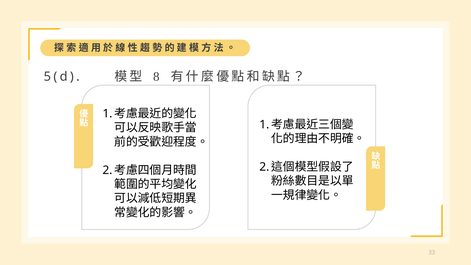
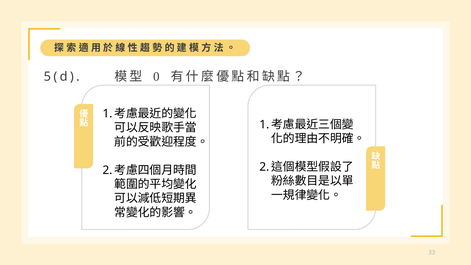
8: 8 -> 0 (156, 76)
